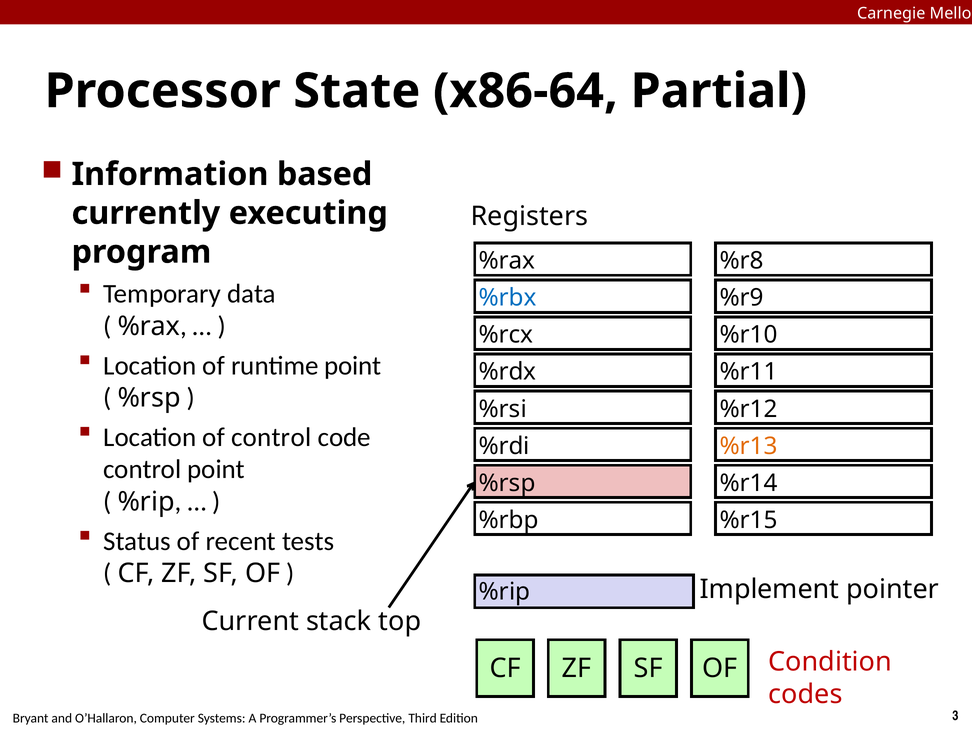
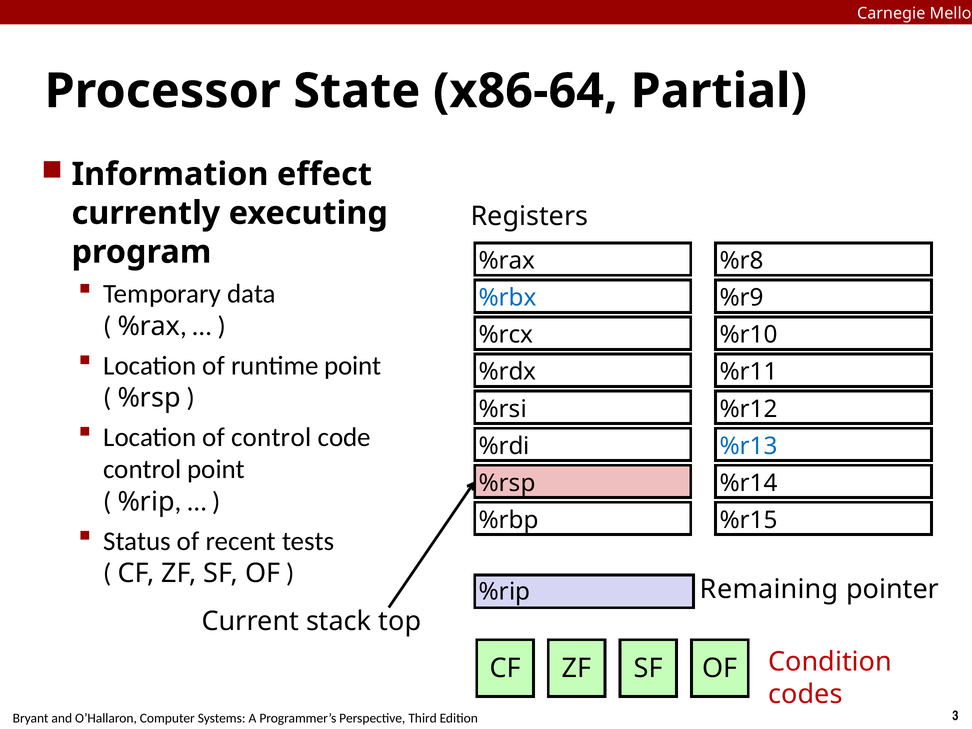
based: based -> effect (324, 174)
%r13 colour: orange -> blue (748, 446)
Implement: Implement -> Remaining (769, 589)
